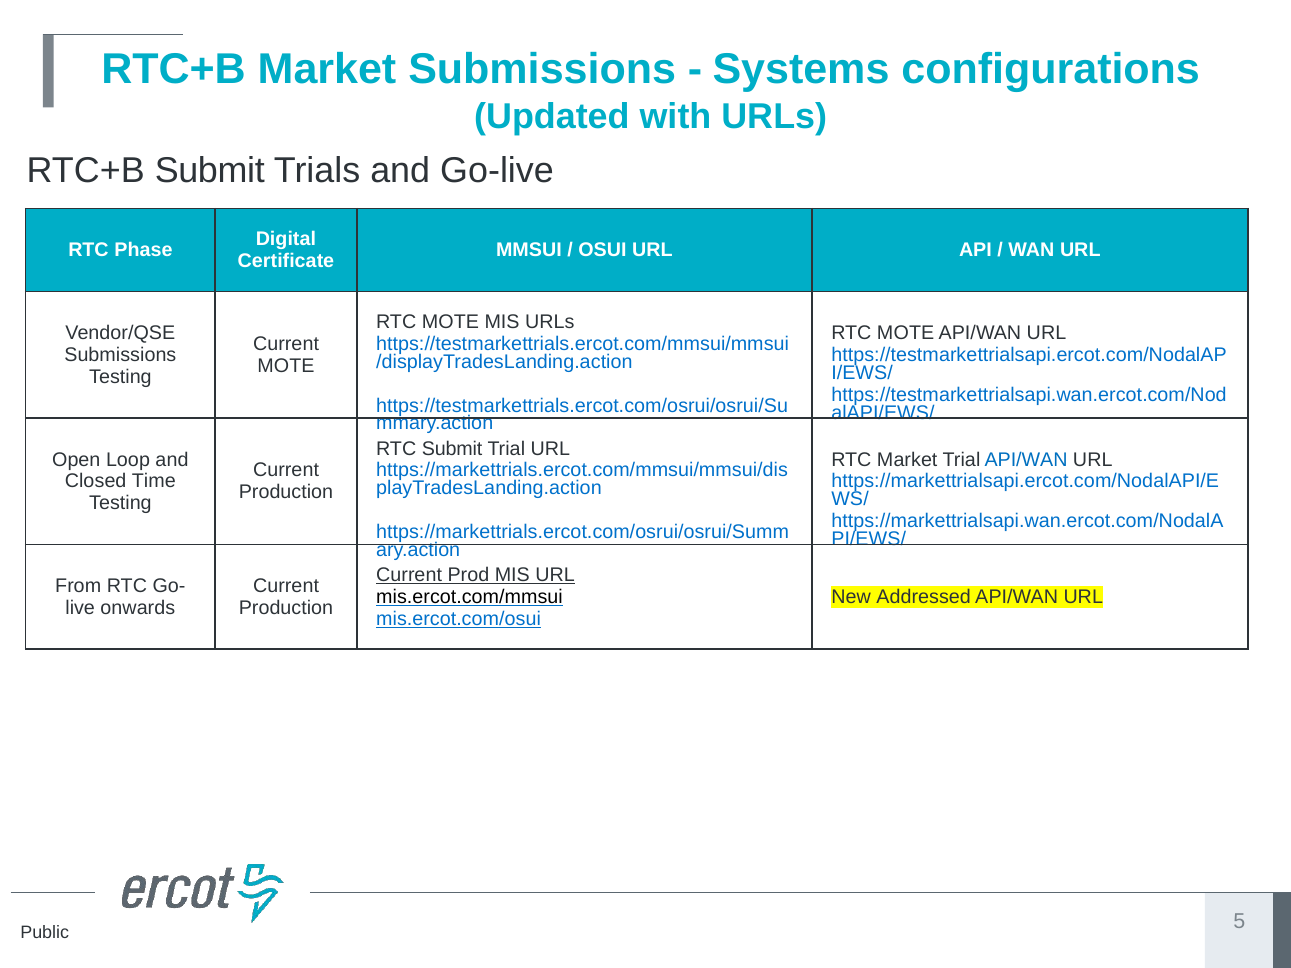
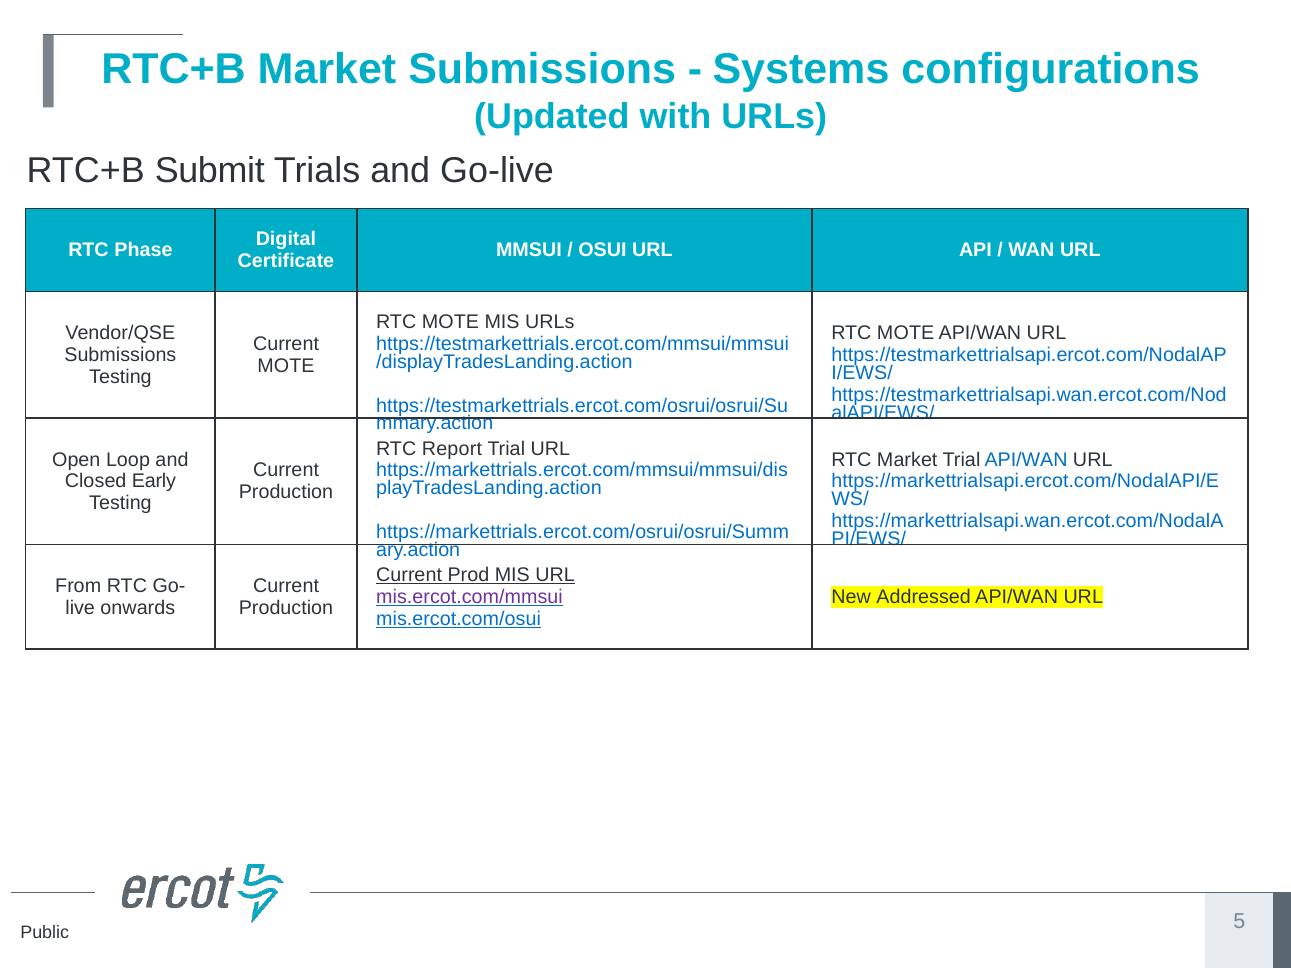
RTC Submit: Submit -> Report (452, 449)
Time: Time -> Early (154, 482)
mis.ercot.com/mmsui colour: black -> purple (470, 597)
